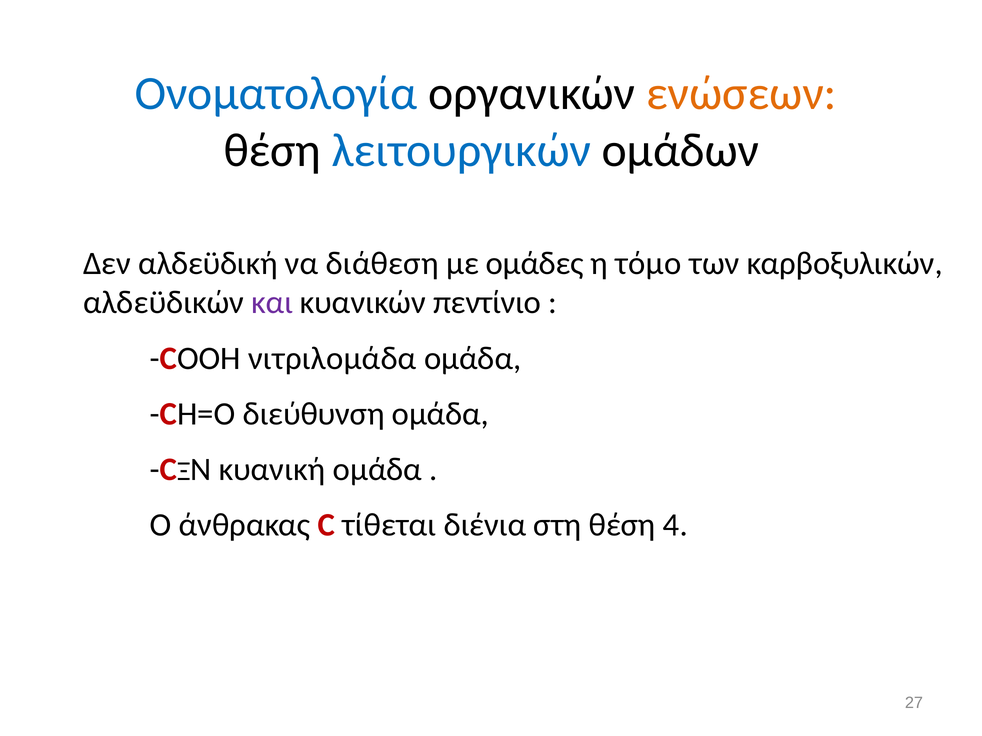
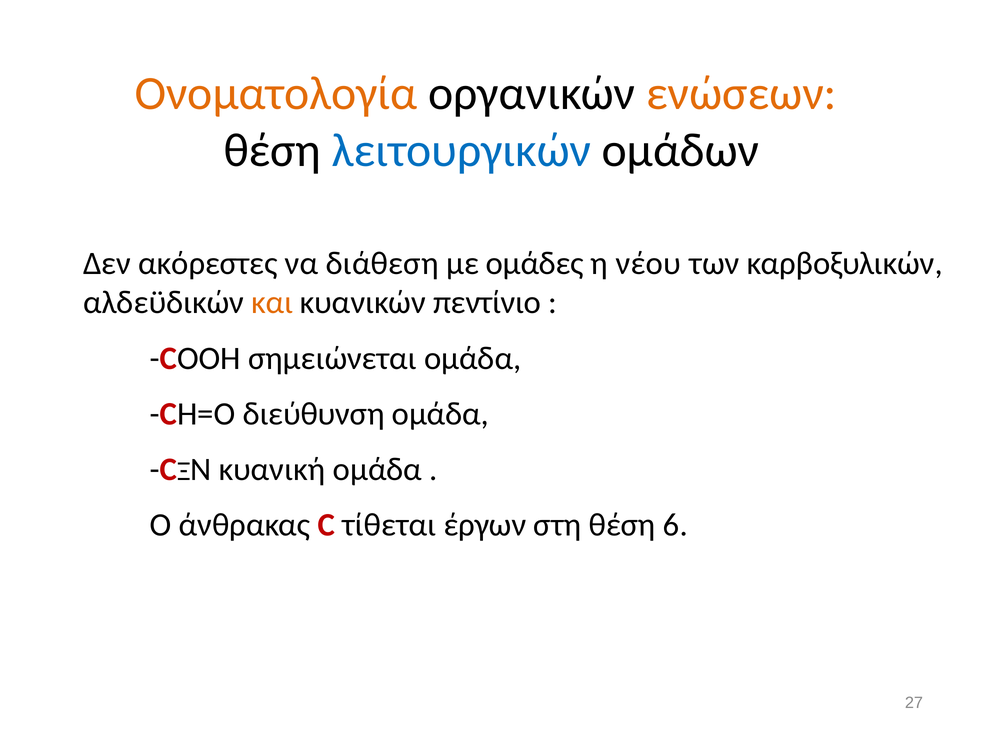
Ονοματολογία colour: blue -> orange (276, 93)
αλδεϋδική: αλδεϋδική -> ακόρεστες (208, 264)
τόμο: τόμο -> νέου (648, 264)
και colour: purple -> orange (272, 303)
νιτριλομάδα: νιτριλομάδα -> σημειώνεται (332, 358)
διένια: διένια -> έργων (485, 525)
4: 4 -> 6 (675, 525)
